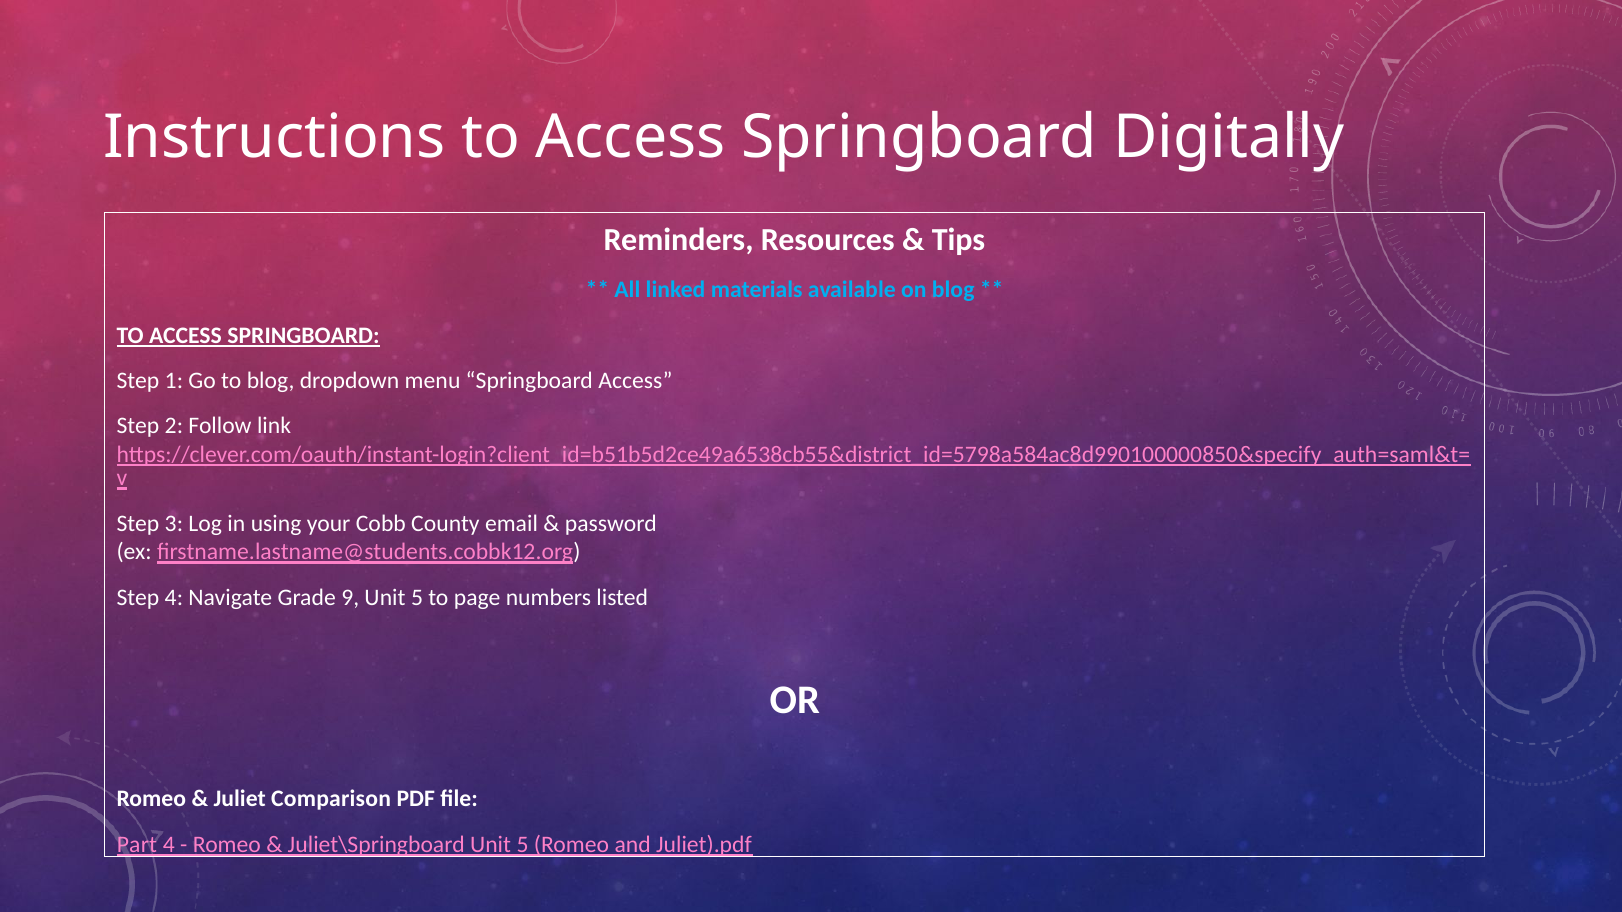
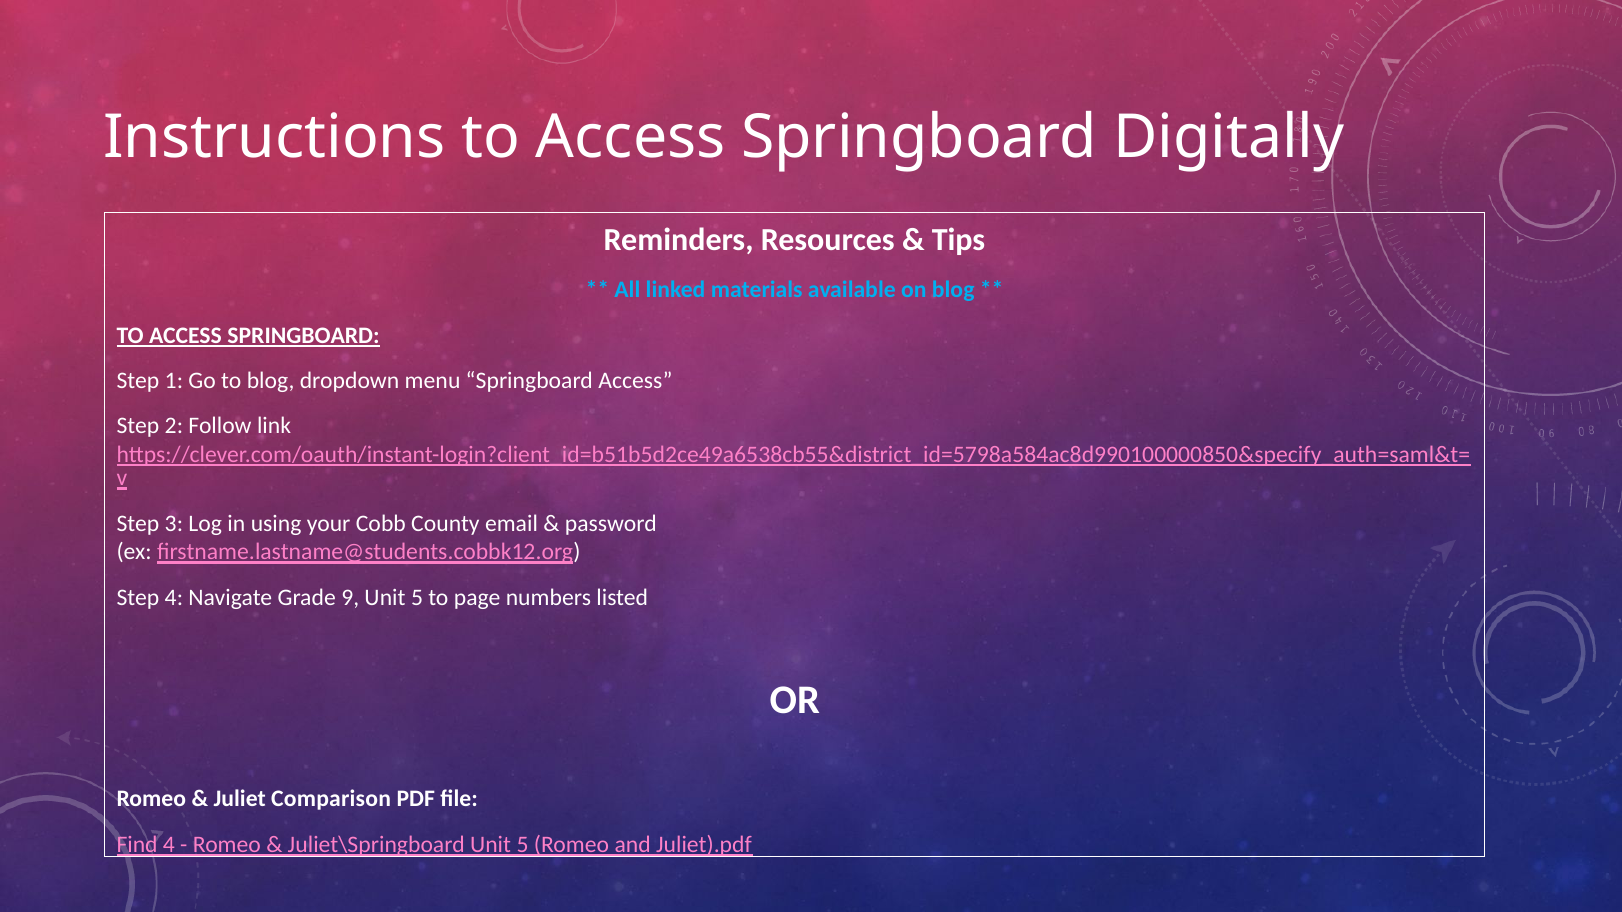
Part: Part -> Find (137, 845)
